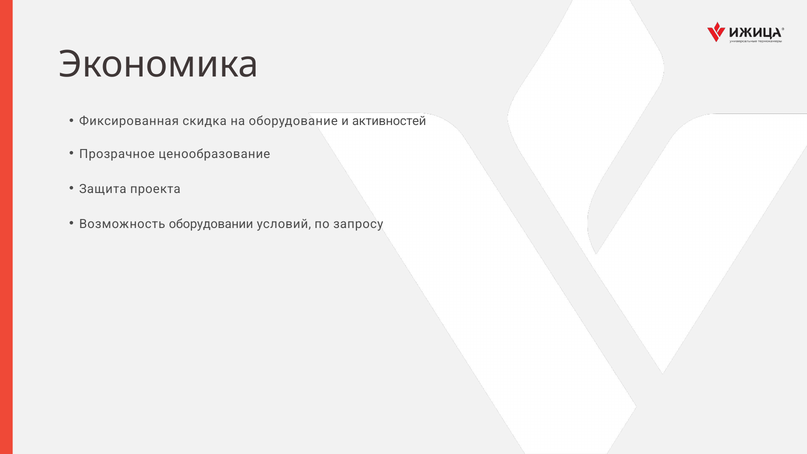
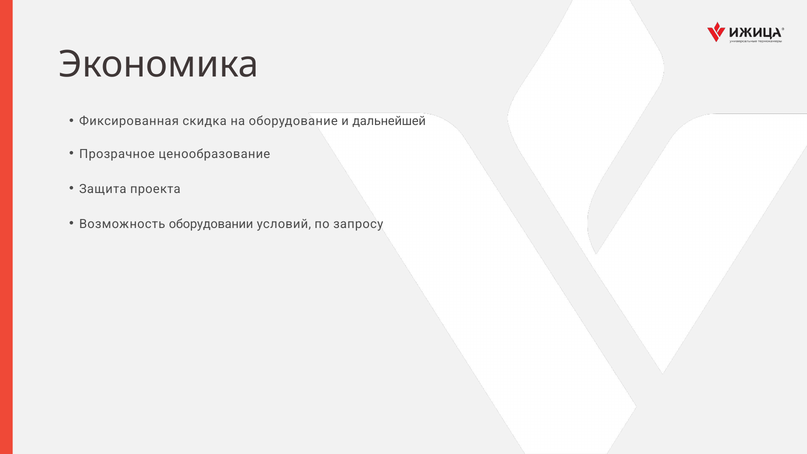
активностей: активностей -> дальнейшей (389, 121)
